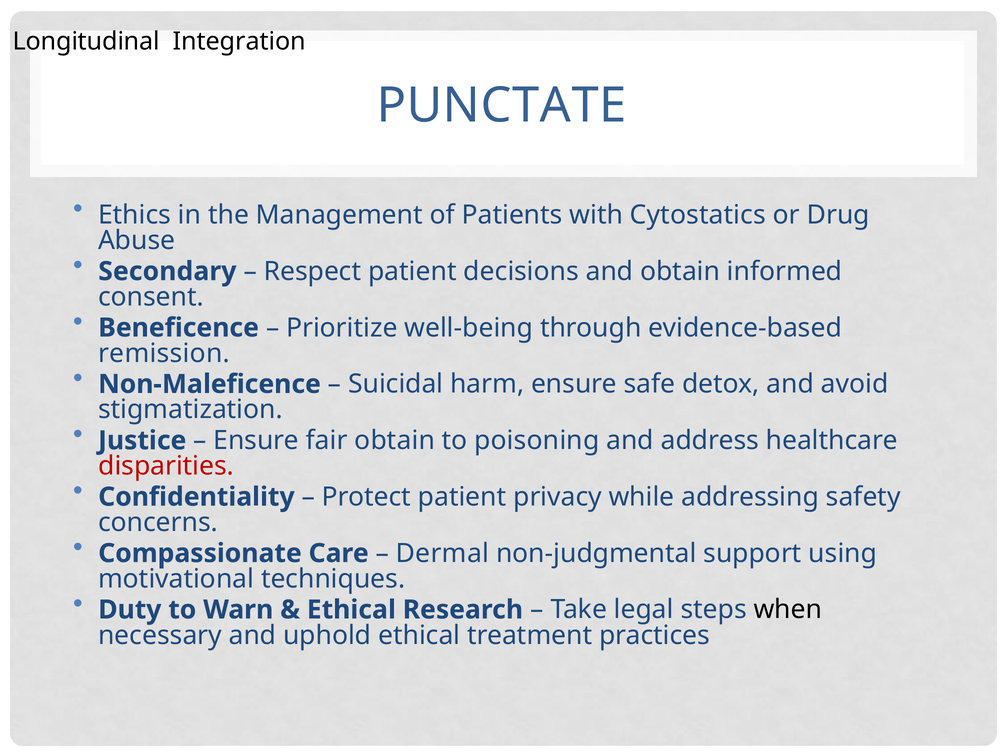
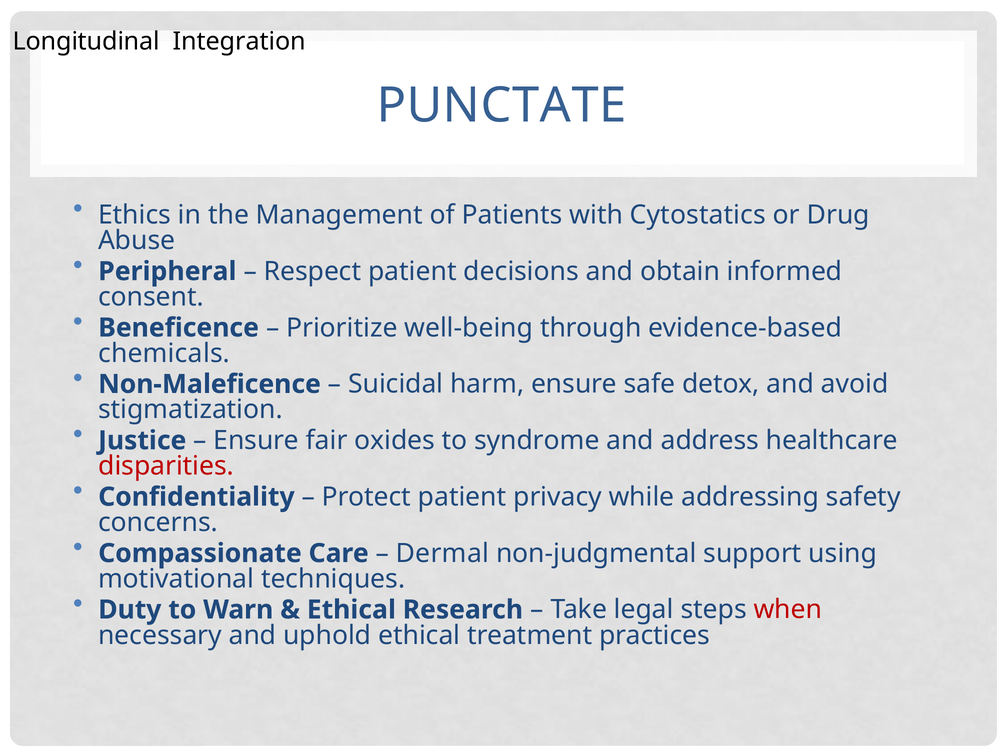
Secondary: Secondary -> Peripheral (167, 271)
remission: remission -> chemicals (164, 353)
fair obtain: obtain -> oxides (395, 440)
poisoning: poisoning -> syndrome (537, 440)
when colour: black -> red (788, 609)
